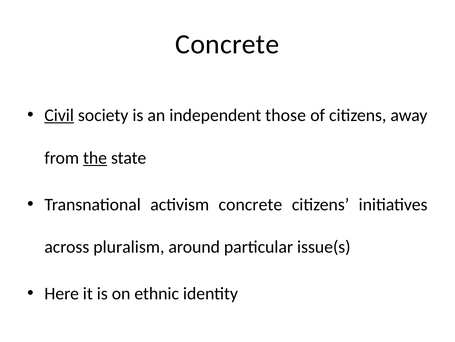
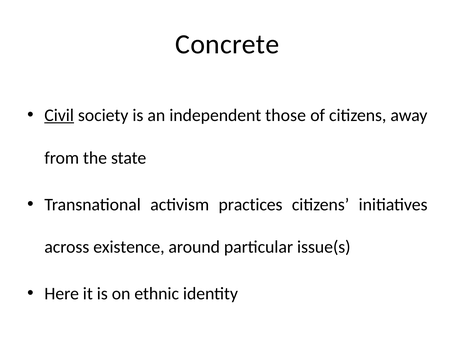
the underline: present -> none (95, 157)
activism concrete: concrete -> practices (251, 204)
pluralism: pluralism -> existence (129, 247)
